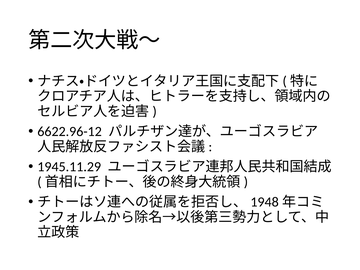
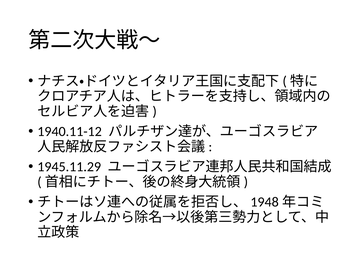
6622.96-12: 6622.96-12 -> 1940.11-12 (70, 132)
